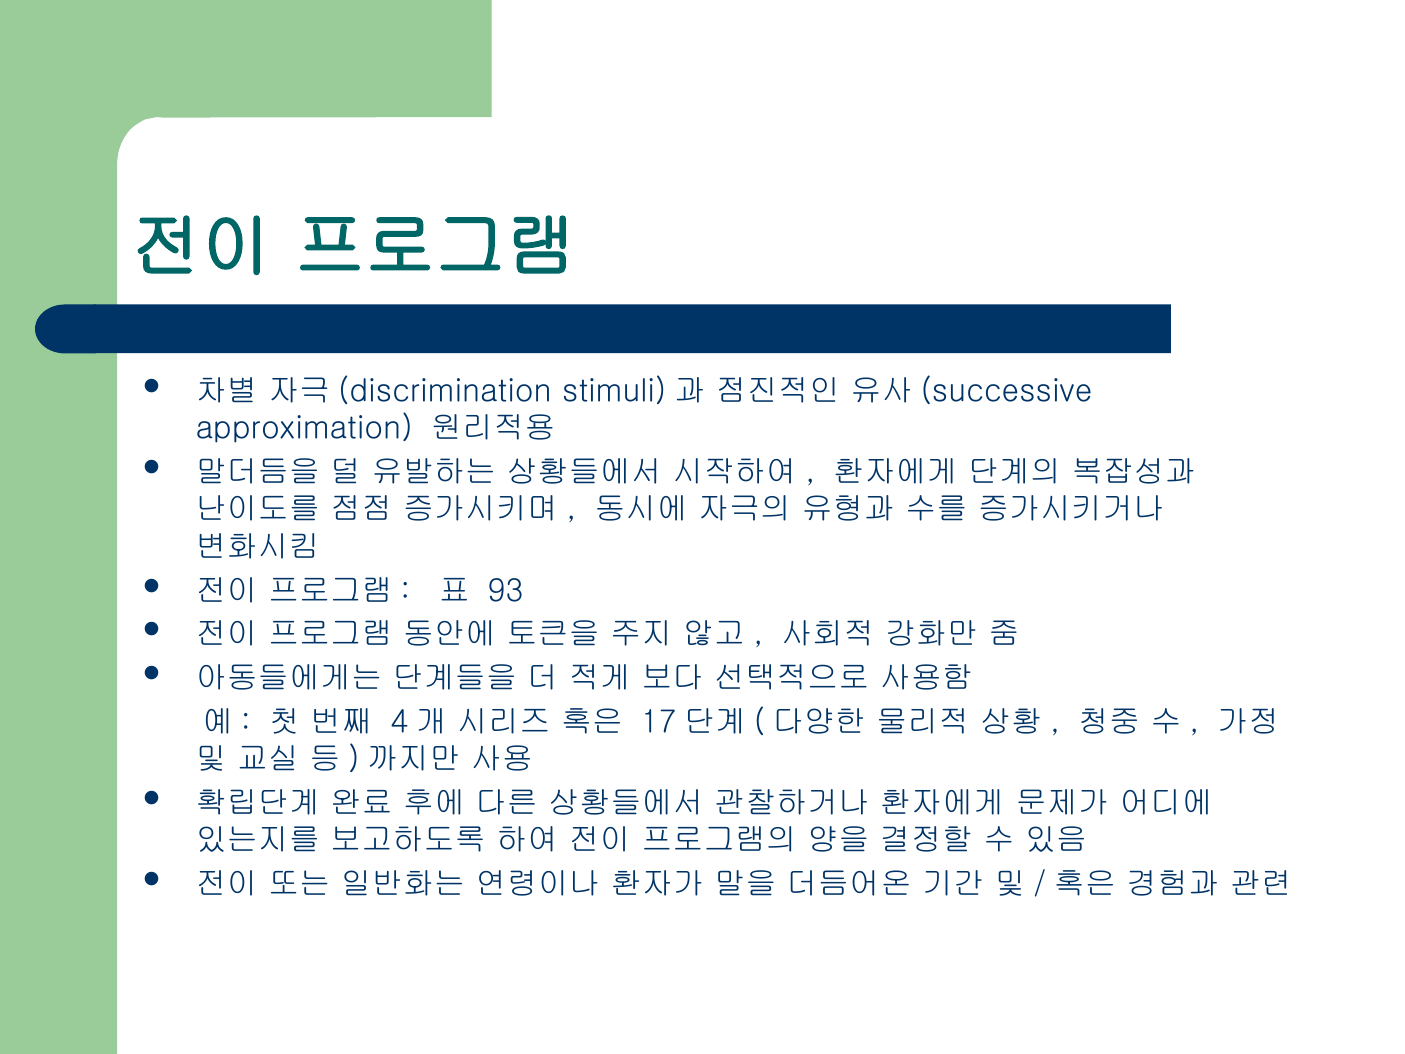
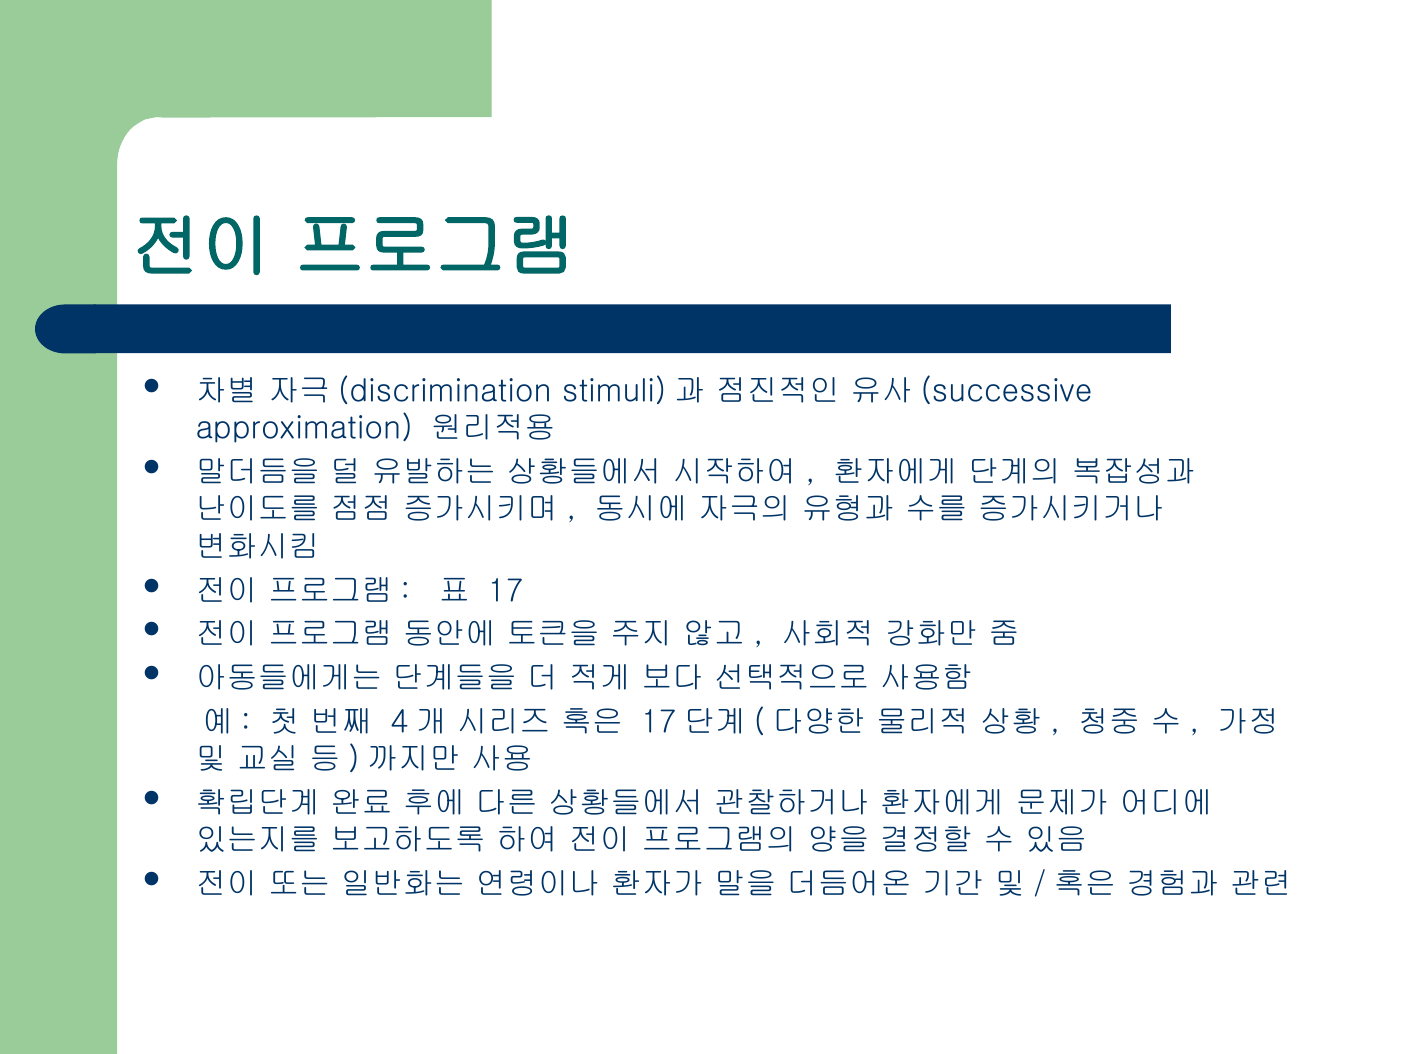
93: 93 -> 17 (506, 591)
